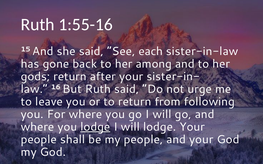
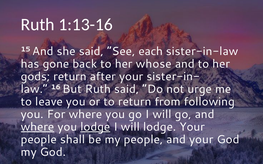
1:55-16: 1:55-16 -> 1:13-16 (86, 25)
among: among -> whose (154, 64)
where underline: none -> present (37, 127)
